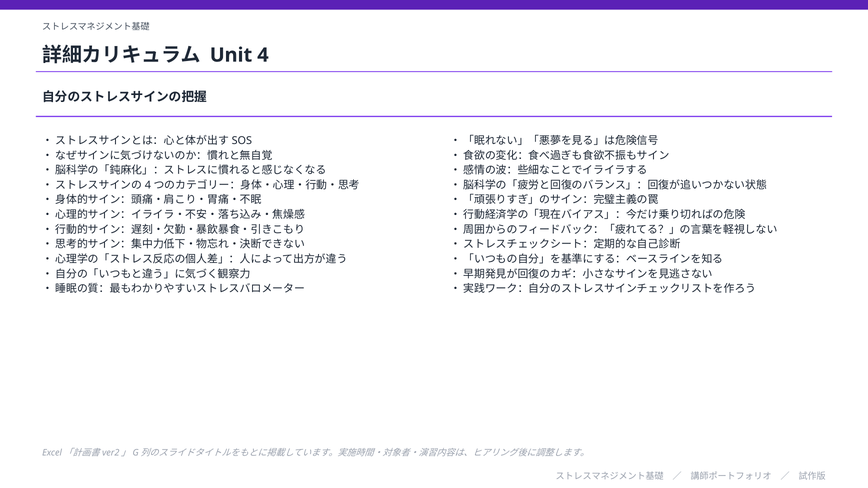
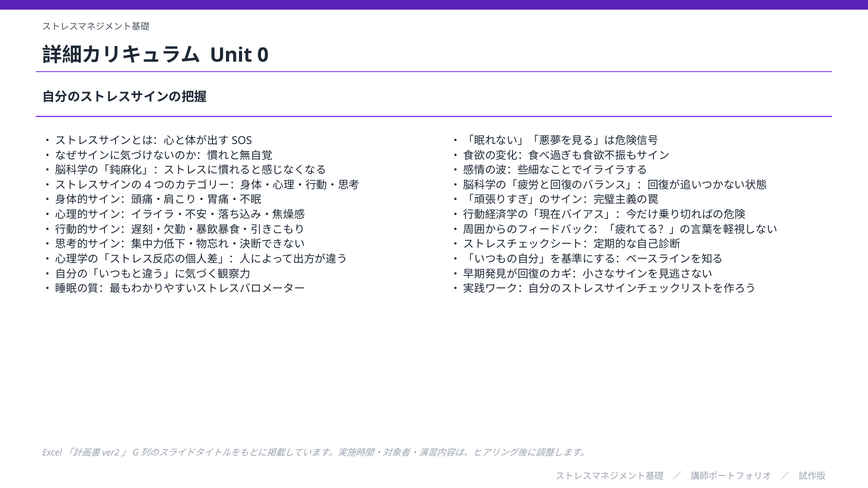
4: 4 -> 0 (263, 55)
